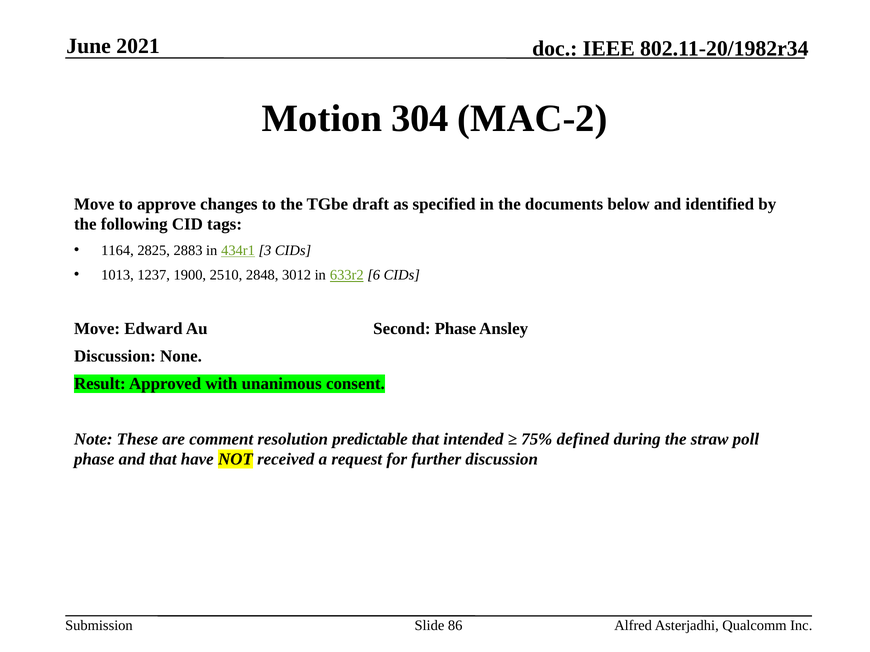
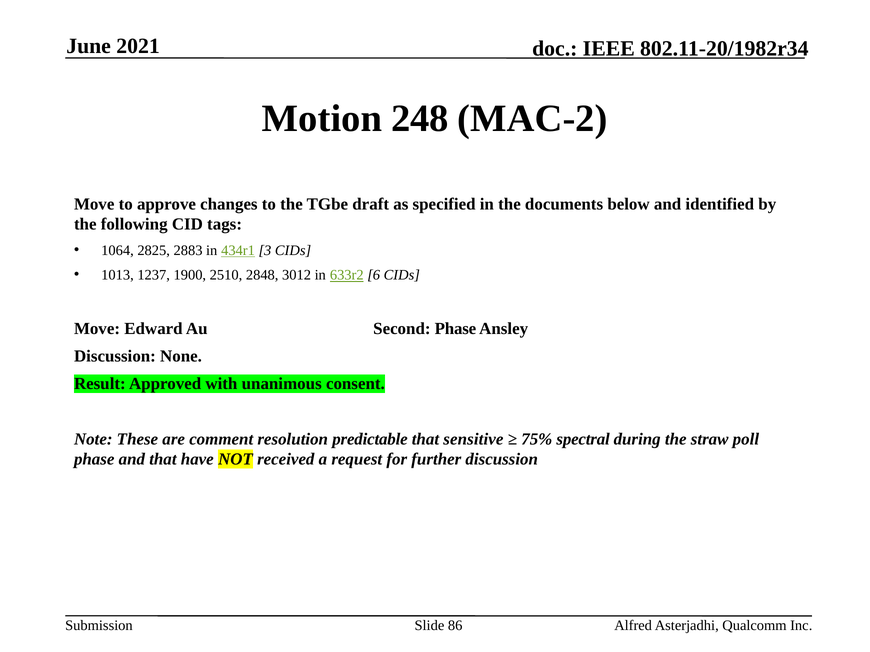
304: 304 -> 248 (420, 119)
1164: 1164 -> 1064 (118, 250)
intended: intended -> sensitive (473, 439)
defined: defined -> spectral (583, 439)
